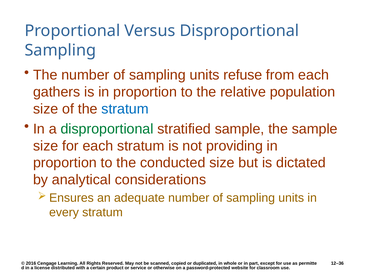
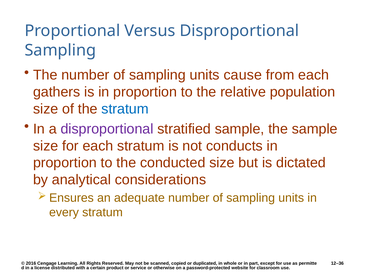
refuse: refuse -> cause (243, 75)
disproportional colour: green -> purple (107, 129)
providing: providing -> conducts (234, 146)
